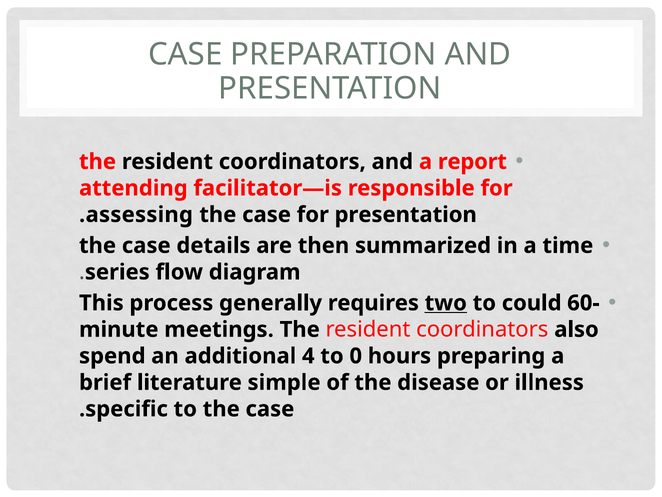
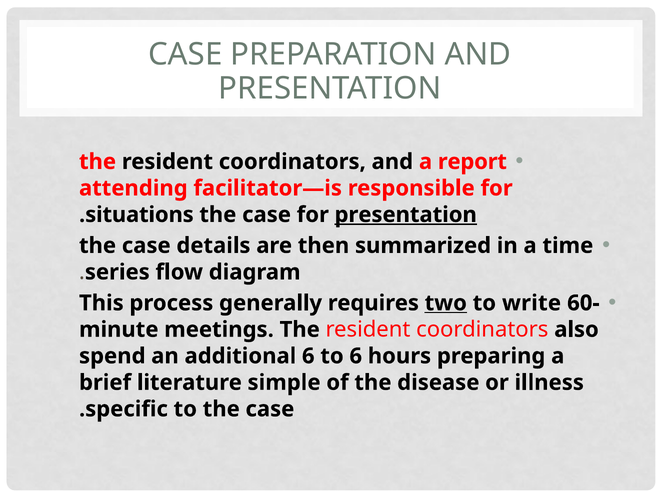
assessing: assessing -> situations (139, 214)
presentation underline: none -> present (406, 214)
could: could -> write (532, 303)
additional 4: 4 -> 6 (308, 356)
to 0: 0 -> 6 (356, 356)
